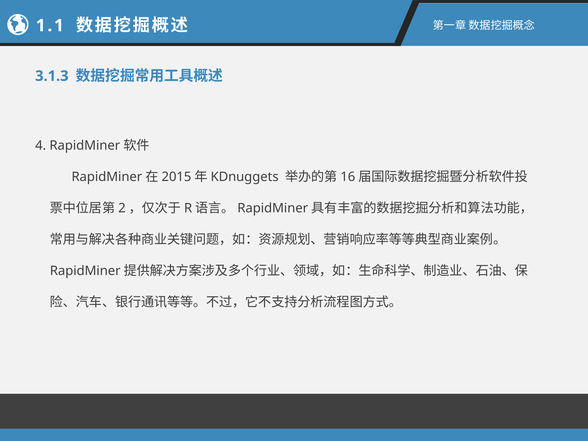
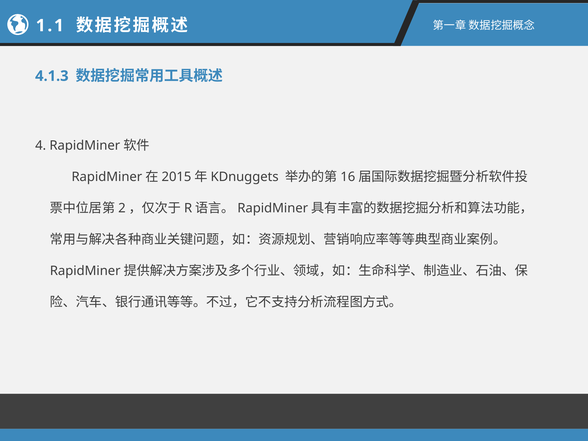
3.1.3: 3.1.3 -> 4.1.3 (52, 76)
